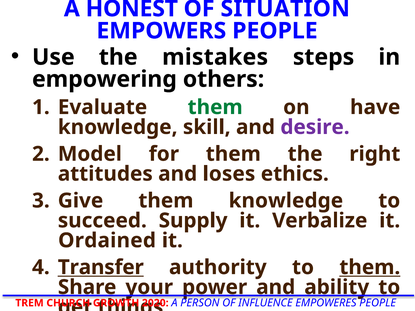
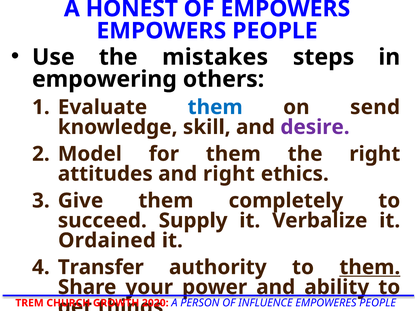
OF SITUATION: SITUATION -> EMPOWERS (285, 9)
them colour: green -> blue (215, 107)
have: have -> send (375, 107)
and loses: loses -> right (229, 174)
them knowledge: knowledge -> completely (286, 201)
Transfer underline: present -> none (101, 267)
